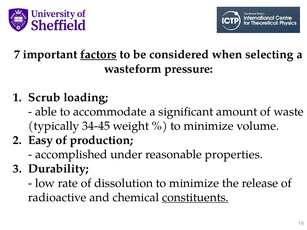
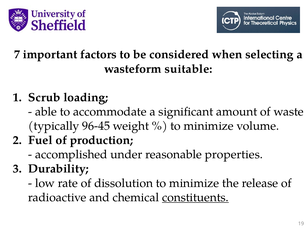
factors underline: present -> none (98, 55)
pressure: pressure -> suitable (189, 69)
34-45: 34-45 -> 96-45 (96, 126)
Easy: Easy -> Fuel (40, 140)
